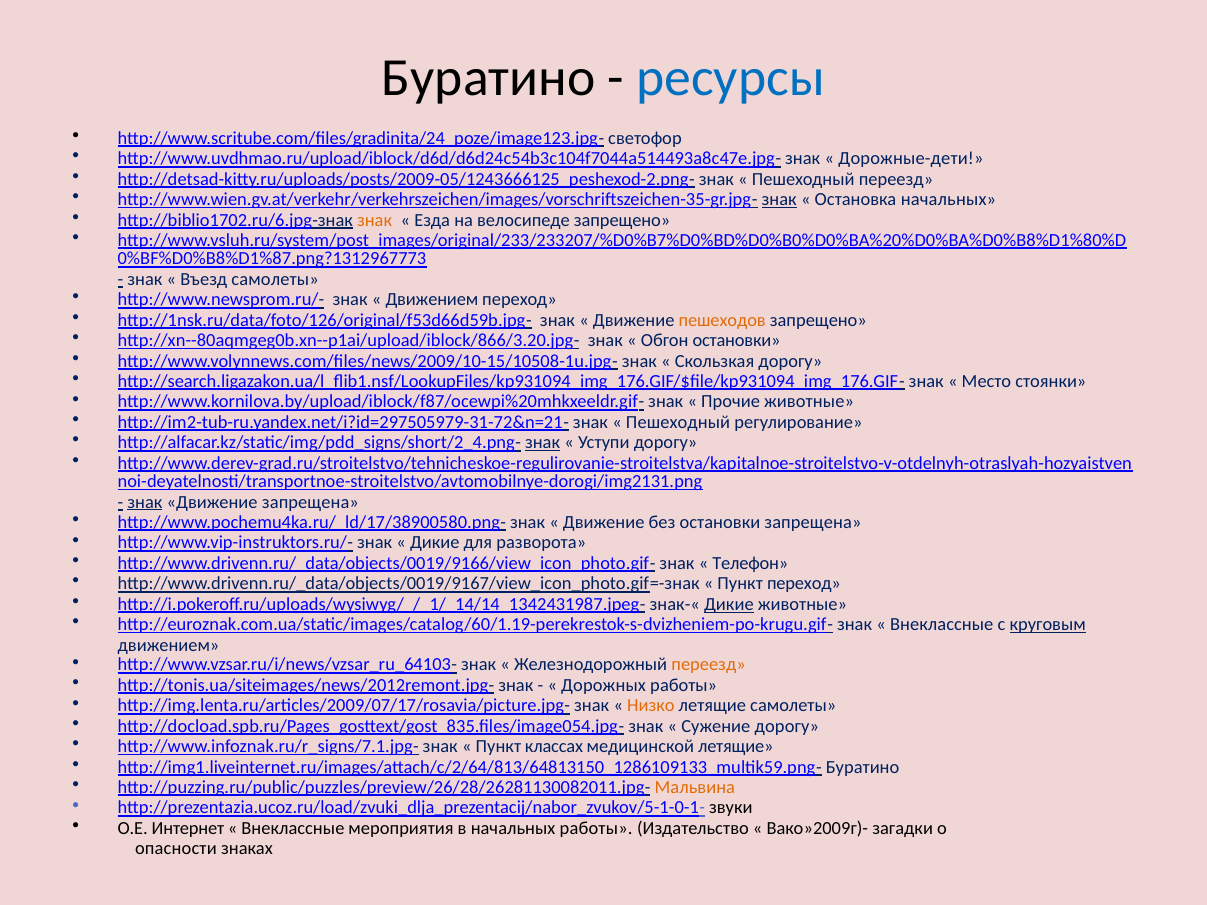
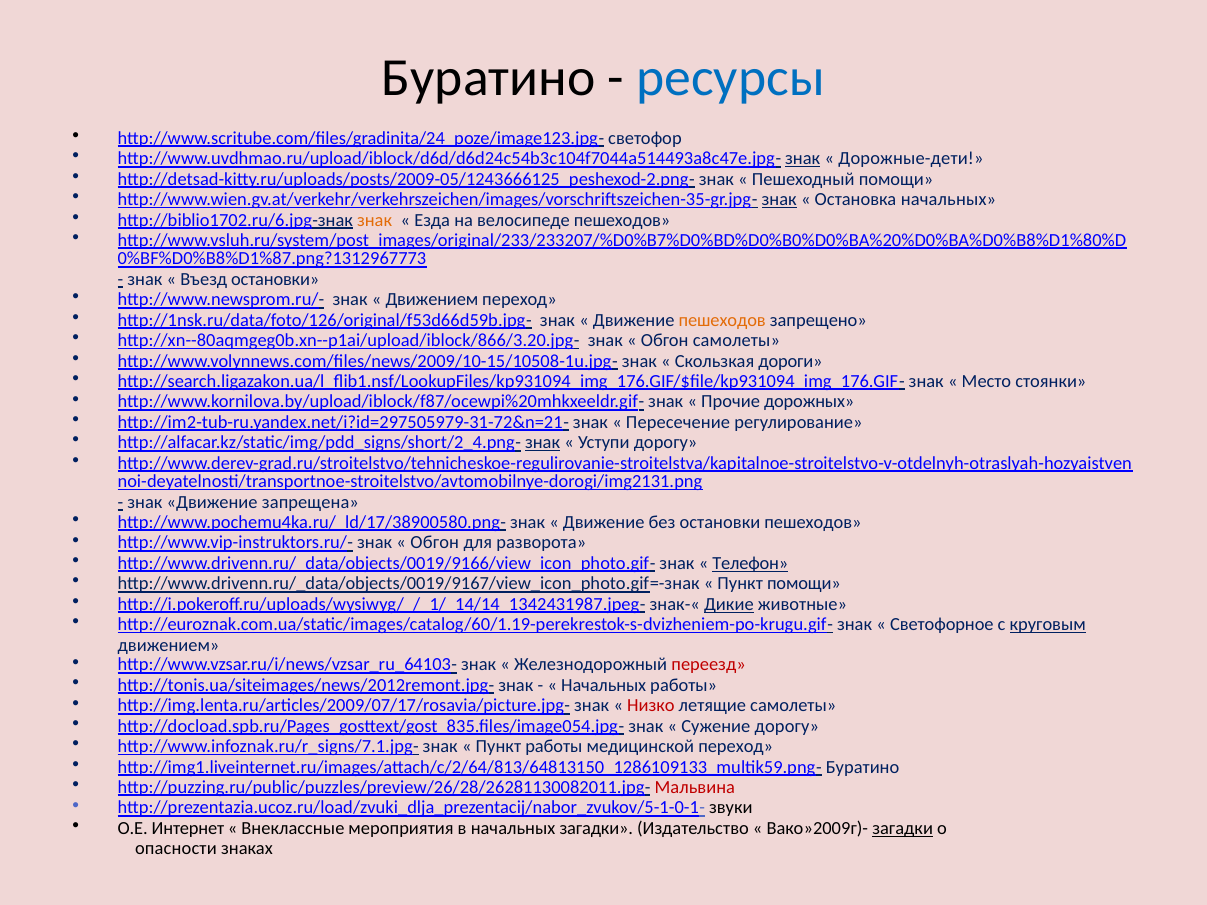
знак underline: none -> present (803, 159)
Пешеходный переезд: переезд -> помощи (896, 179)
велосипеде запрещено: запрещено -> пешеходов (622, 220)
Въезд самолеты: самолеты -> остановки (275, 279)
Обгон остановки: остановки -> самолеты (736, 341)
Скользкая дорогу: дорогу -> дороги (790, 361)
Прочие животные: животные -> дорожных (809, 402)
Пешеходный: Пешеходный -> Пересечение (678, 422)
знак underline: present -> none (145, 502)
остановки запрещена: запрещена -> пешеходов (813, 523)
Дикие: Дикие -> Обгон (435, 543)
Телефон underline: none -> present (750, 563)
Пункт переход: переход -> помощи (804, 584)
Внеклассные: Внеклассные -> Светофорное (942, 625)
переезд colour: orange -> red (709, 665)
Дорожных: Дорожных -> Начальных (604, 686)
Низко colour: orange -> red (651, 706)
Пункт классах: классах -> работы (554, 747)
медицинской летящие: летящие -> переход (736, 747)
Мальвина colour: orange -> red (695, 788)
начальных работы: работы -> загадки (596, 829)
загадки underline: none -> present (903, 829)
